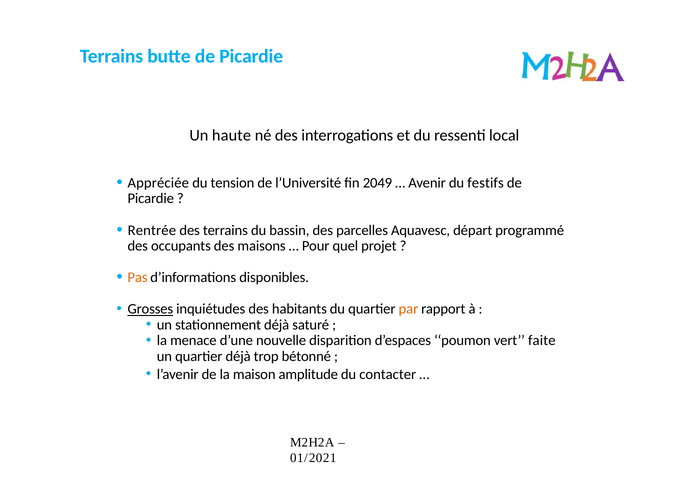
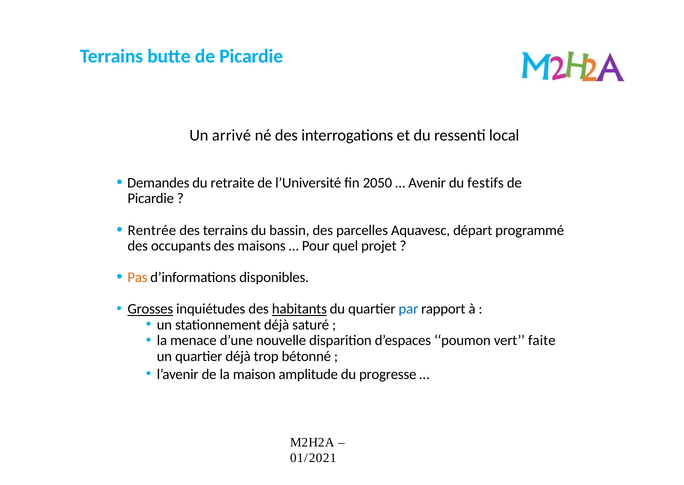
haute: haute -> arrivé (232, 135)
Appréciée: Appréciée -> Demandes (158, 183)
tension: tension -> retraite (233, 183)
2049: 2049 -> 2050 (377, 183)
habitants underline: none -> present (299, 309)
par colour: orange -> blue (408, 309)
contacter: contacter -> progresse (388, 374)
